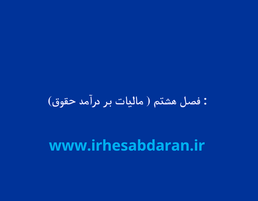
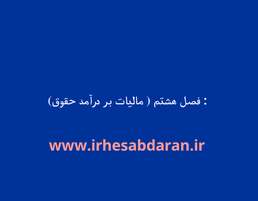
www.irhesabdaran.ir colour: light blue -> pink (127, 146)
